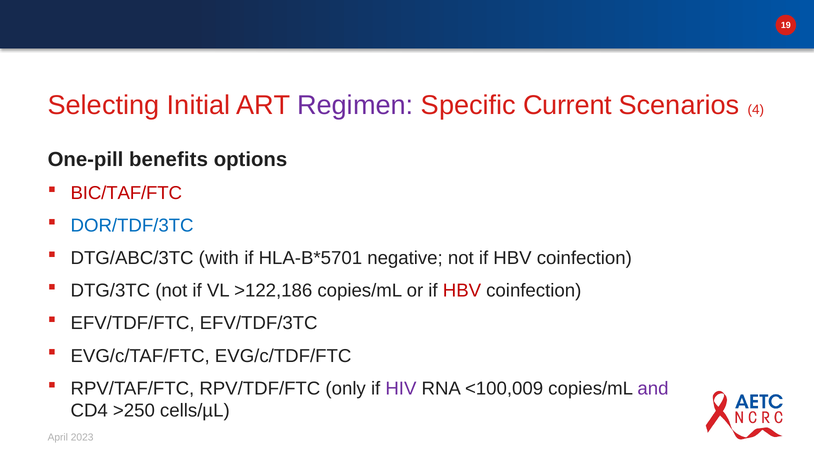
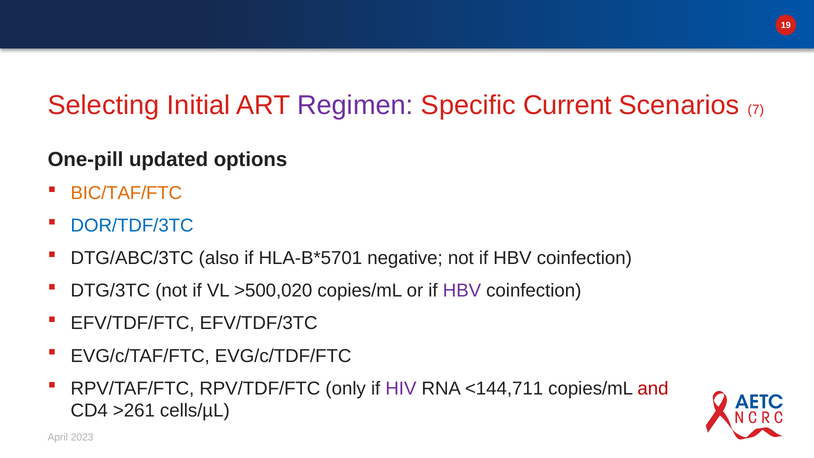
4: 4 -> 7 (756, 110)
benefits: benefits -> updated (169, 160)
BIC/TAF/FTC colour: red -> orange (126, 193)
with: with -> also (219, 258)
>122,186: >122,186 -> >500,020 (273, 291)
HBV colour: red -> purple (462, 291)
<100,009: <100,009 -> <144,711 (504, 388)
and colour: purple -> red (653, 388)
>250: >250 -> >261 (134, 411)
